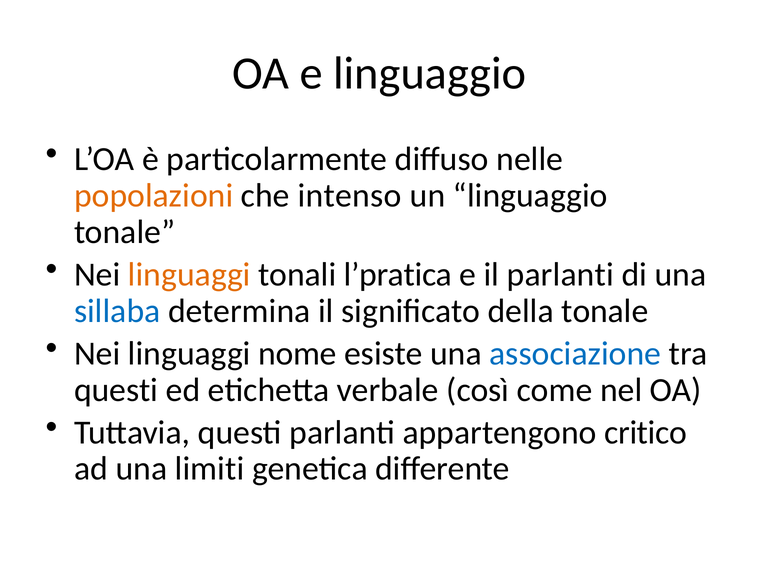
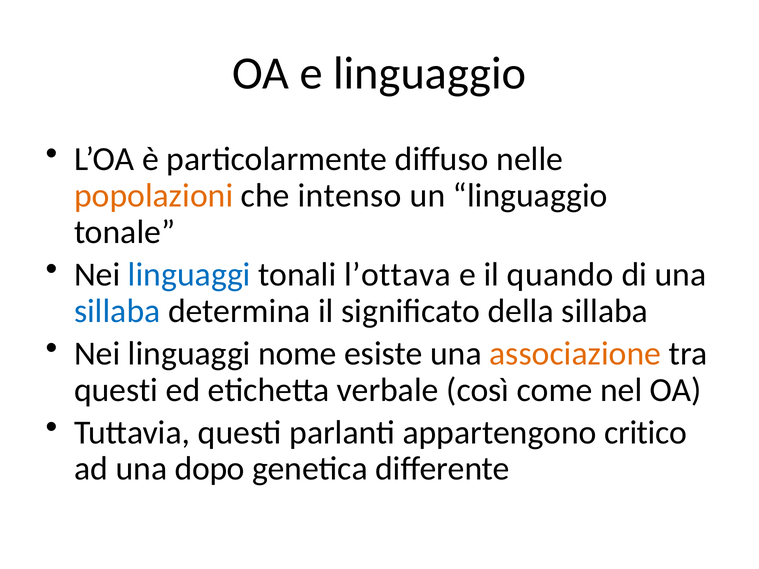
linguaggi colour: orange -> blue (189, 275)
l’pratica: l’pratica -> l’ottava (398, 275)
il parlanti: parlanti -> quando (560, 275)
della tonale: tonale -> sillaba (605, 311)
associazione colour: blue -> orange (575, 354)
limiti: limiti -> dopo (210, 469)
